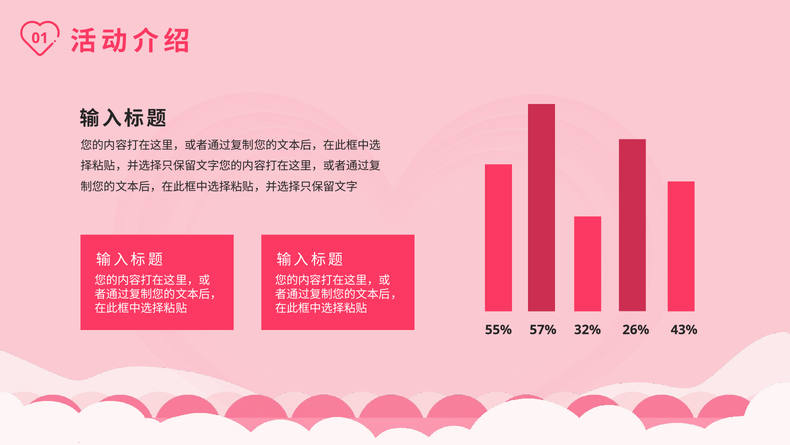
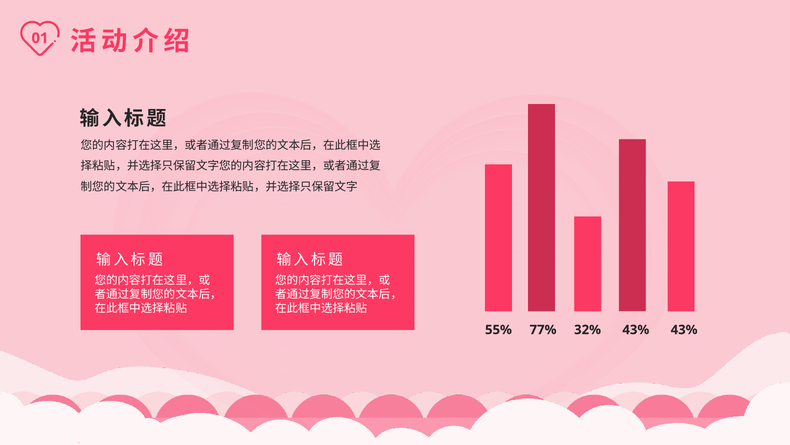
57%: 57% -> 77% (543, 329)
32% 26%: 26% -> 43% (636, 329)
